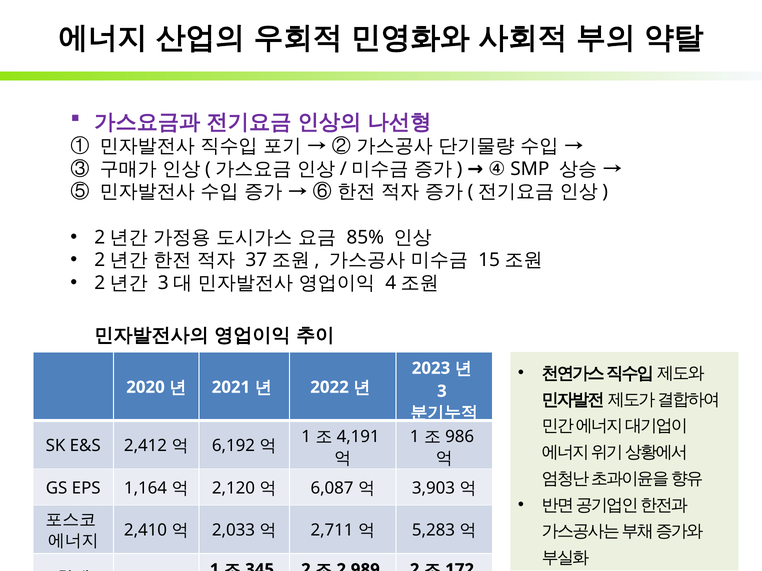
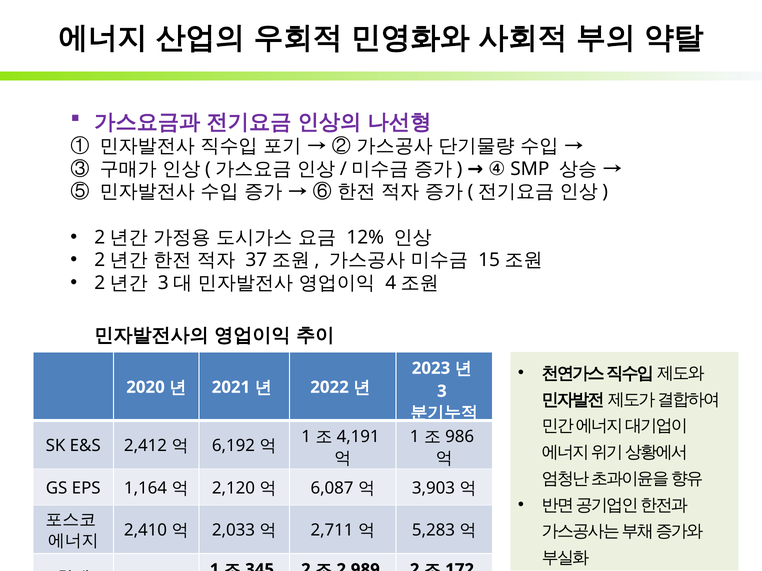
85%: 85% -> 12% (365, 237)
